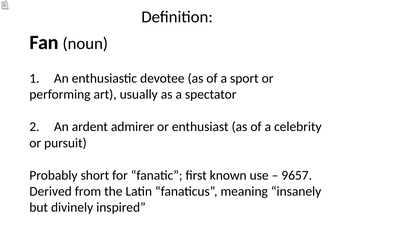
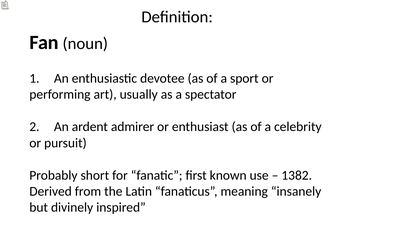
9657: 9657 -> 1382 (297, 175)
